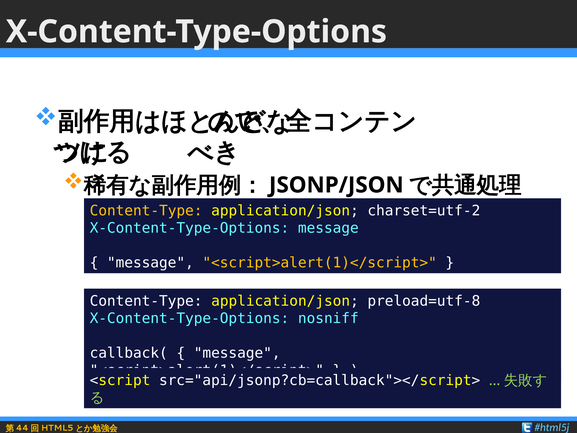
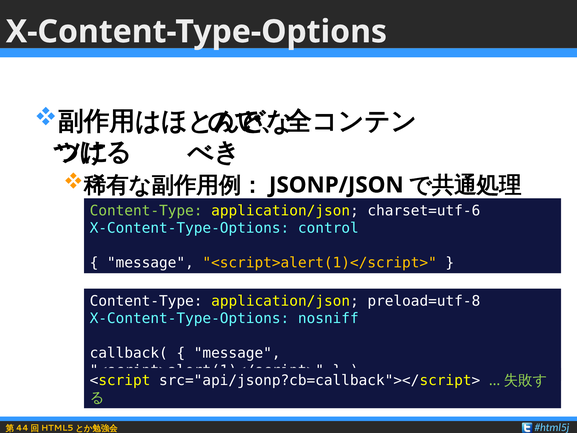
Content-Type colour: yellow -> light green (146, 211)
charset=utf-2: charset=utf-2 -> charset=utf-6 (424, 211)
X-Content-Type-Options message: message -> control (328, 228)
